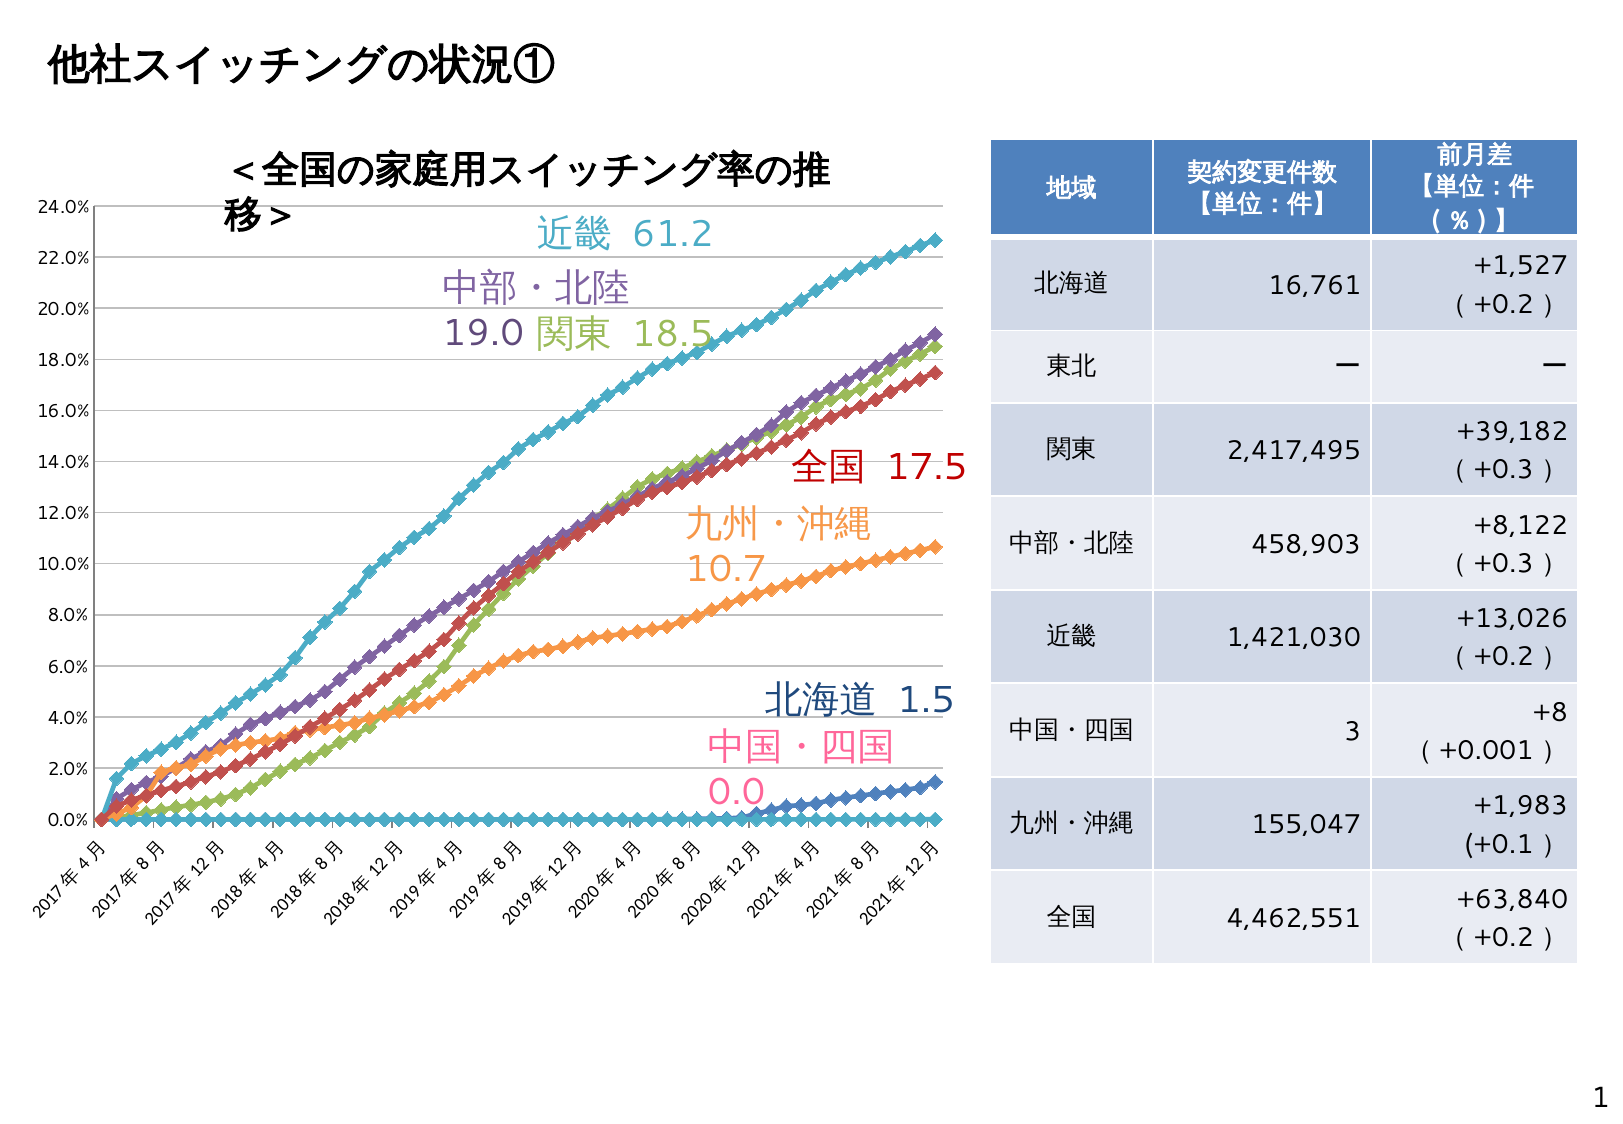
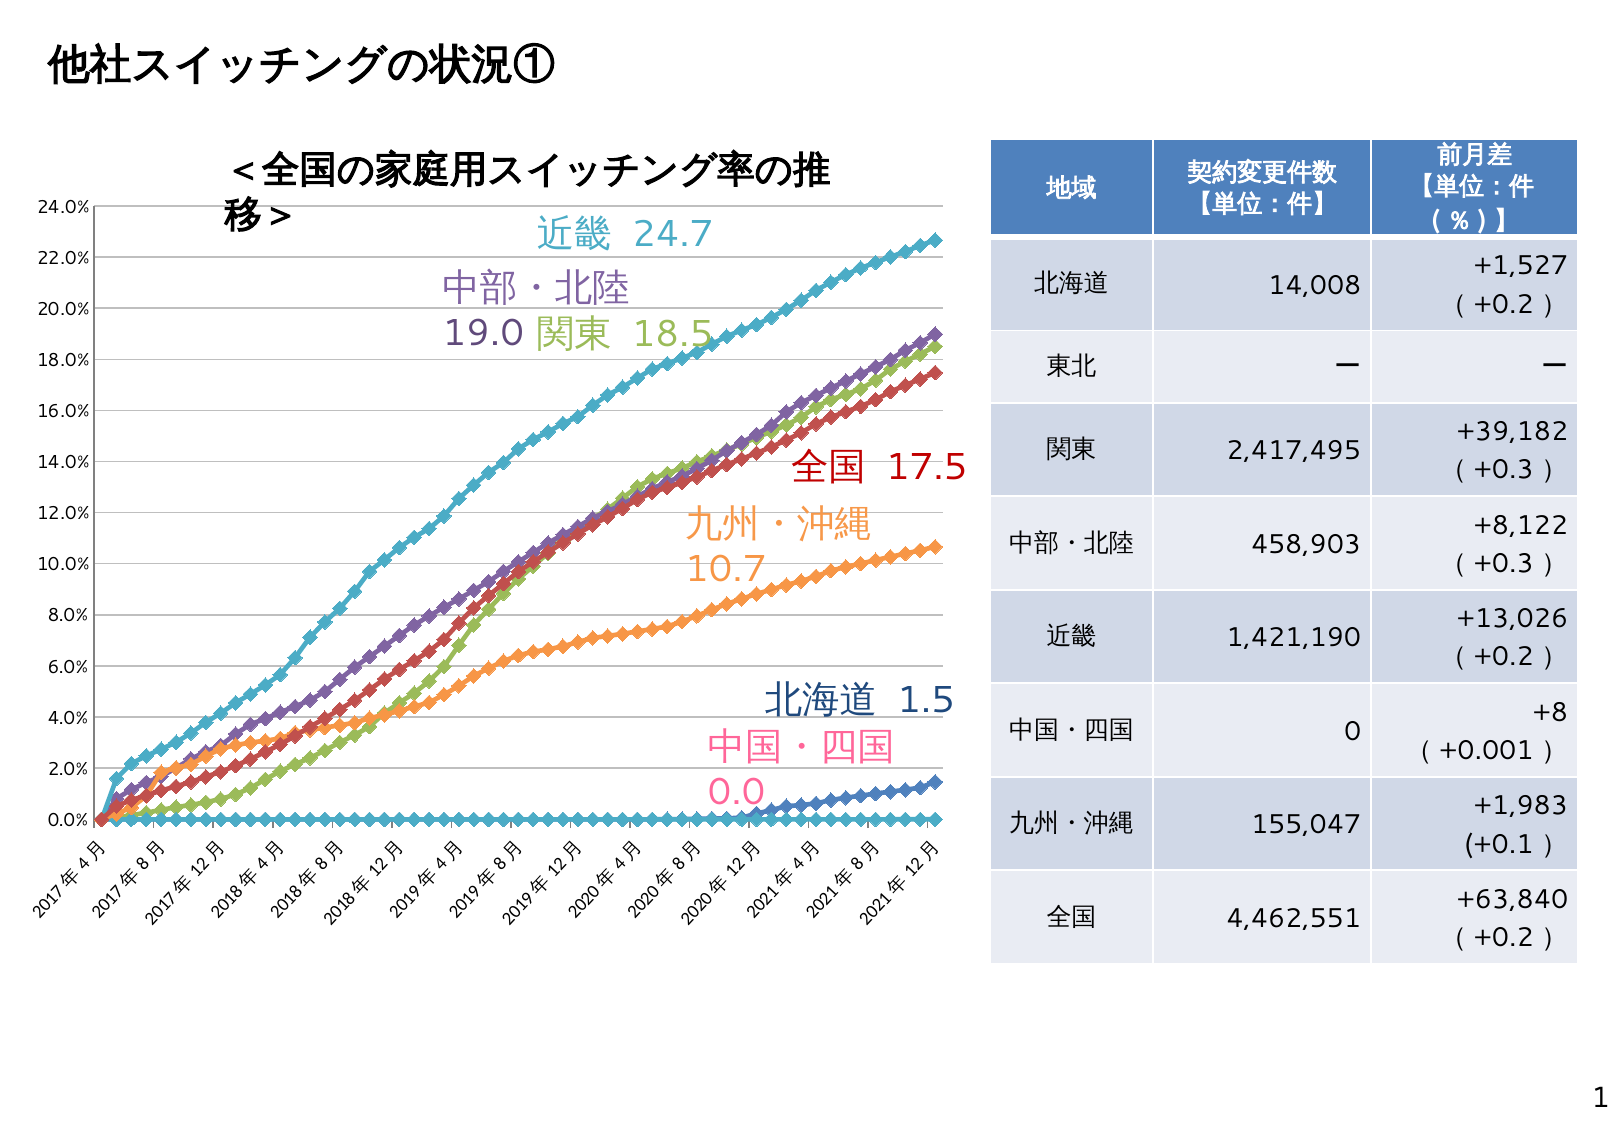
61.2: 61.2 -> 24.7 (673, 234)
16,761: 16,761 -> 14,008 (1315, 285)
1,421,030: 1,421,030 -> 1,421,190 (1294, 638)
3: 3 -> 0 (1353, 731)
